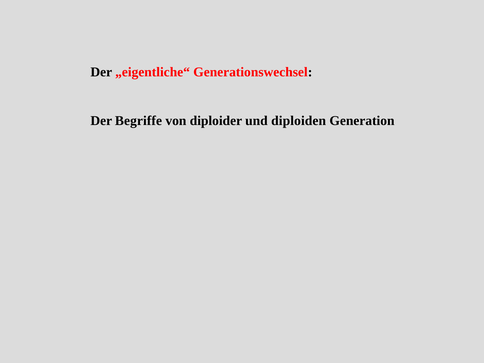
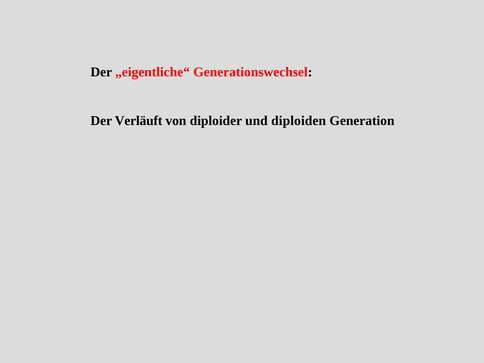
Begriffe: Begriffe -> Verläuft (139, 121)
